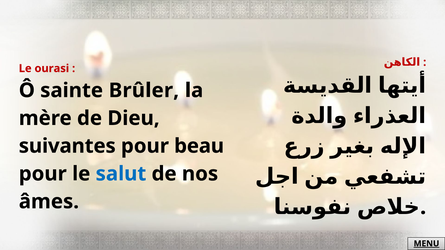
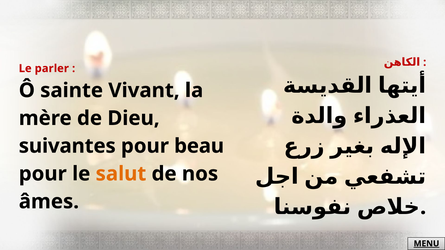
ourasi: ourasi -> parler (52, 69)
Brûler: Brûler -> Vivant (144, 91)
salut colour: blue -> orange (121, 174)
